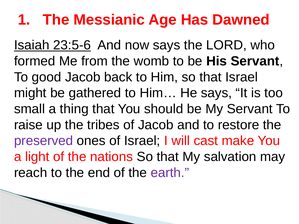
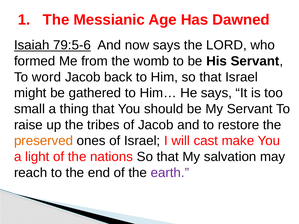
23:5-6: 23:5-6 -> 79:5-6 (72, 45)
good: good -> word (46, 77)
preserved colour: purple -> orange (44, 141)
